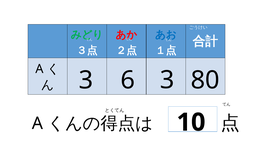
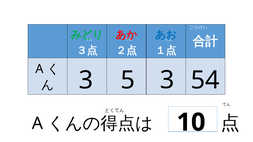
6: 6 -> 5 (128, 80)
80: 80 -> 54 (205, 80)
